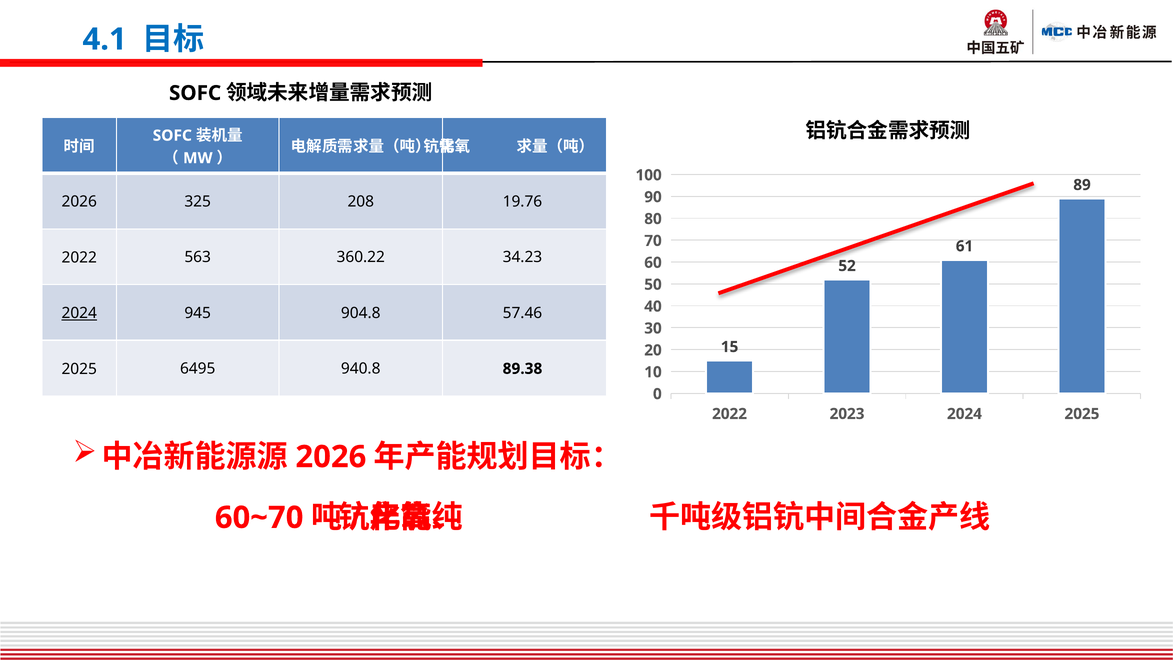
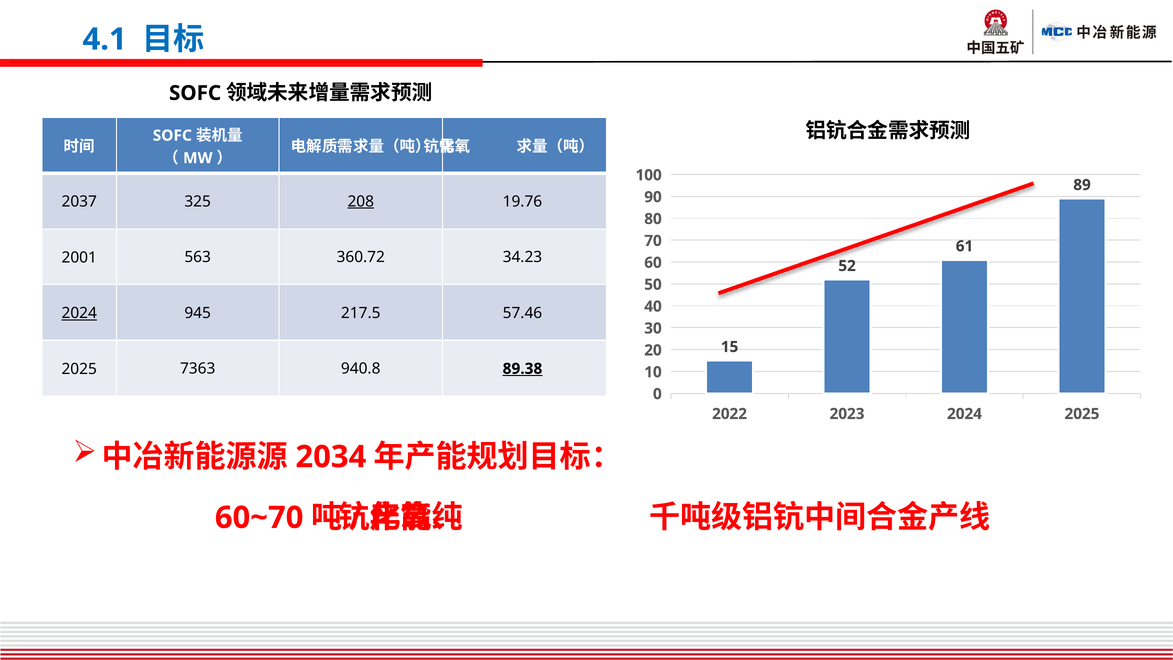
2026: 2026 -> 2037 (79, 202)
208 underline: none -> present (361, 201)
2022: 2022 -> 2001 (79, 257)
360.22: 360.22 -> 360.72 (361, 257)
904.8: 904.8 -> 217.5 (361, 313)
6495: 6495 -> 7363 (198, 369)
89.38 underline: none -> present (522, 369)
2026: 2026 -> 2034 (331, 457)
